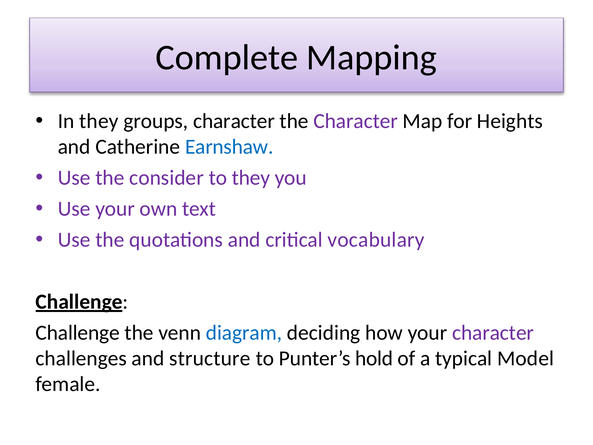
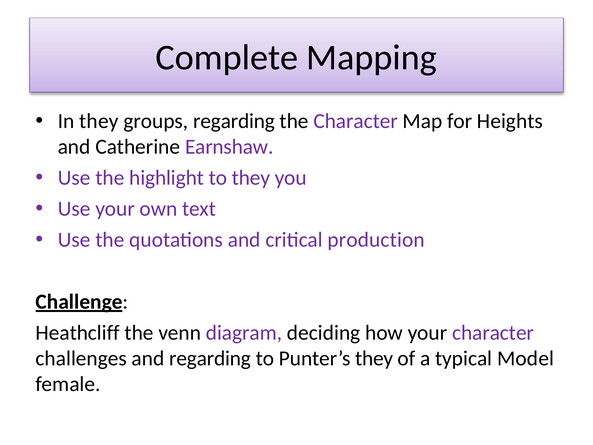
groups character: character -> regarding (234, 121)
Earnshaw colour: blue -> purple (229, 147)
consider: consider -> highlight (167, 178)
vocabulary: vocabulary -> production (376, 240)
Challenge: Challenge -> Heathcliff (78, 333)
diagram colour: blue -> purple (244, 333)
and structure: structure -> regarding (210, 358)
Punter’s hold: hold -> they (374, 358)
